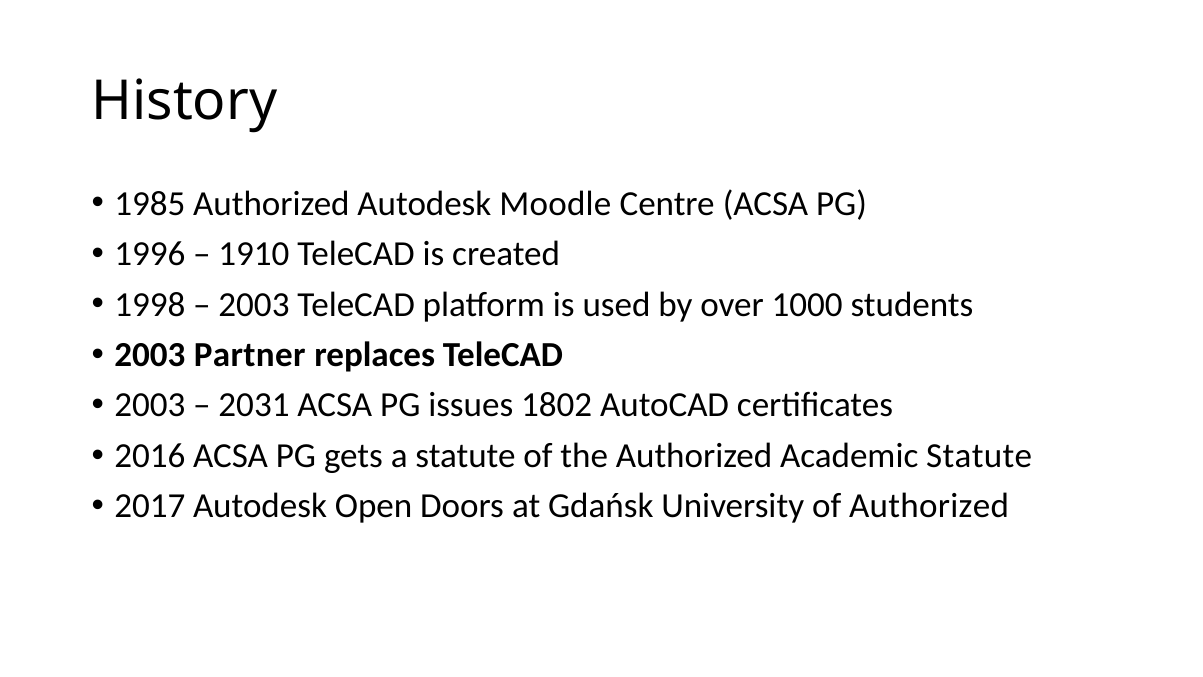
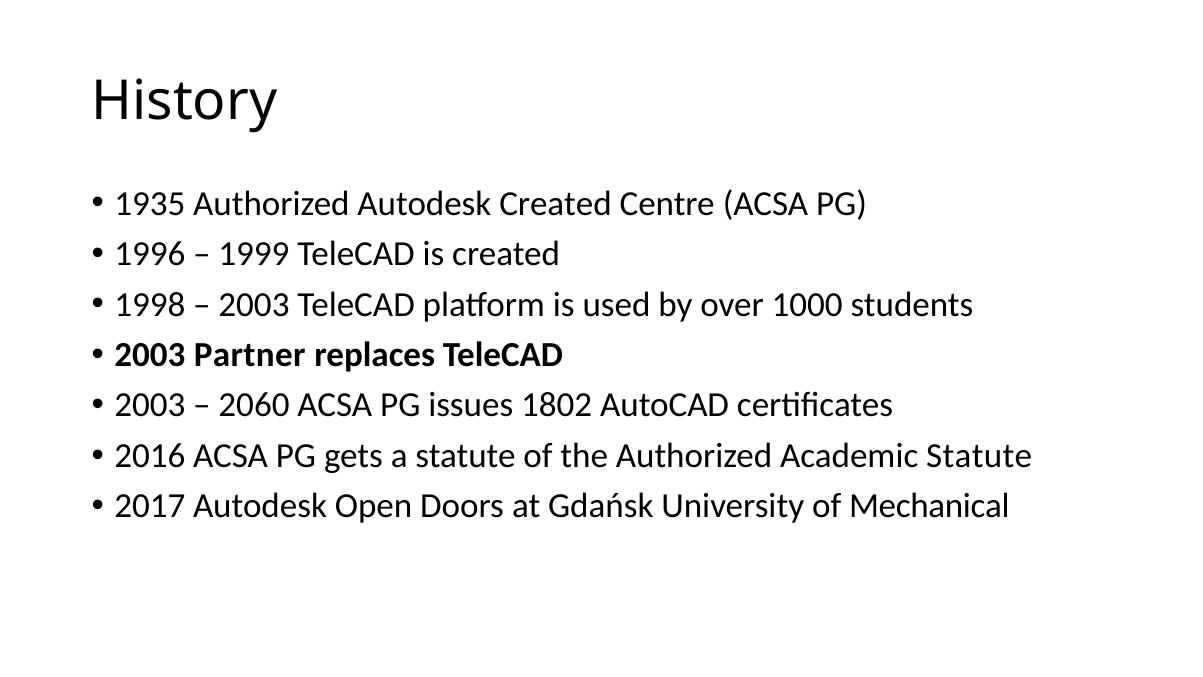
1985: 1985 -> 1935 (150, 203)
Autodesk Moodle: Moodle -> Created (556, 203)
1910: 1910 -> 1999 (254, 254)
2031: 2031 -> 2060 (254, 405)
of Authorized: Authorized -> Mechanical (929, 506)
